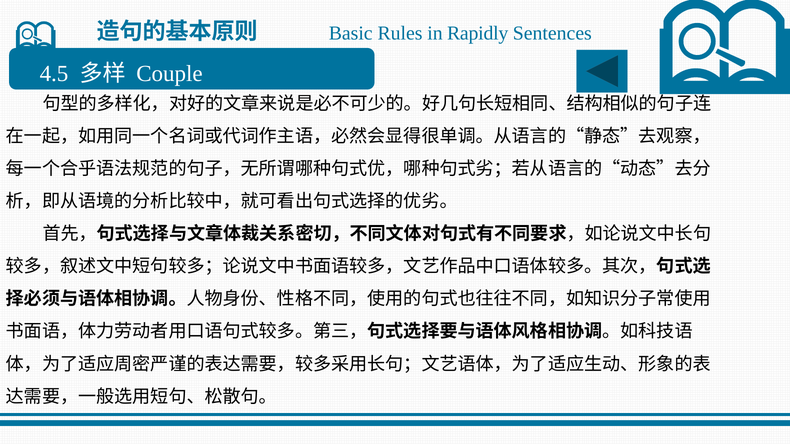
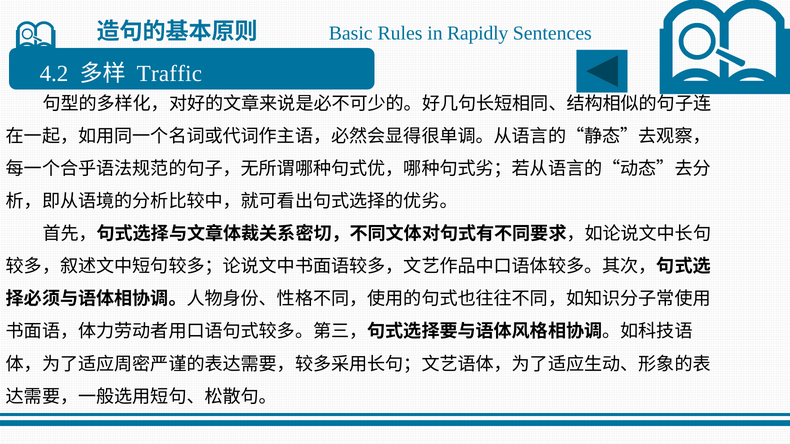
4.5: 4.5 -> 4.2 (54, 74)
Couple: Couple -> Traffic (169, 74)
